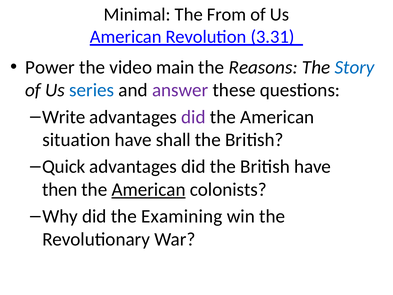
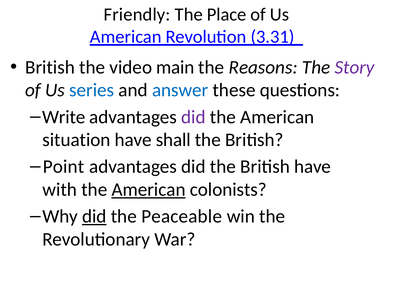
Minimal: Minimal -> Friendly (137, 15)
From: From -> Place (227, 15)
Power: Power -> British (50, 67)
Story colour: blue -> purple (354, 67)
answer colour: purple -> blue (180, 90)
Quick: Quick -> Point (64, 167)
then: then -> with (60, 189)
did underline: none -> present (94, 216)
Examining: Examining -> Peaceable (182, 216)
